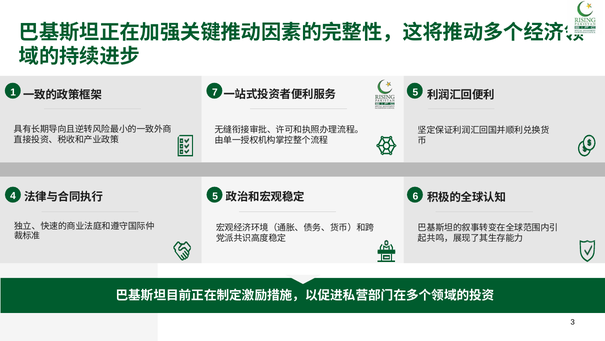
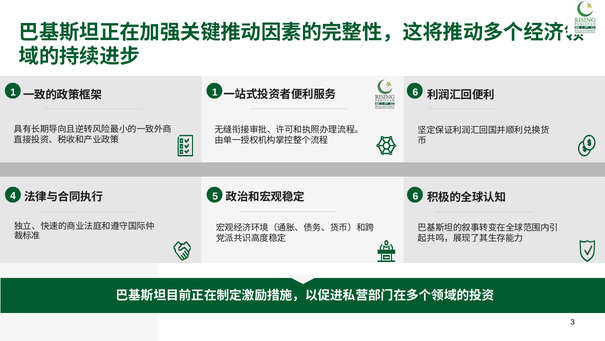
1 7: 7 -> 1 (215, 92)
5: 5 -> 6 (415, 92)
